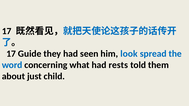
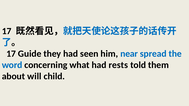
look: look -> near (129, 54)
just: just -> will (34, 76)
